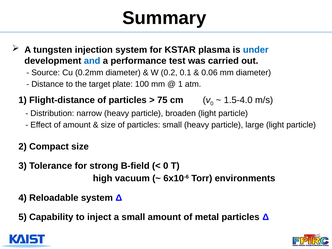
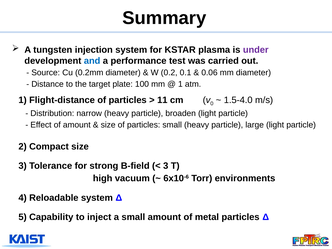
under colour: blue -> purple (256, 50)
75: 75 -> 11 (162, 100)
0: 0 -> 3 (166, 166)
